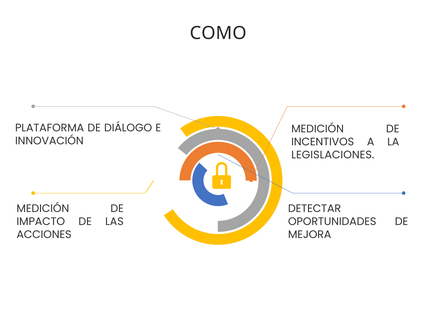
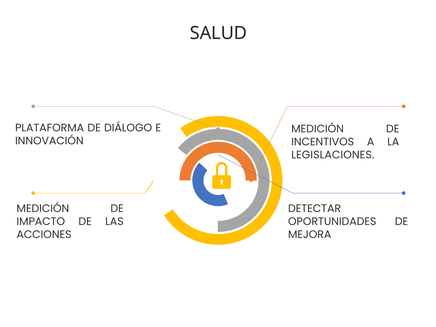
COMO: COMO -> SALUD (219, 33)
